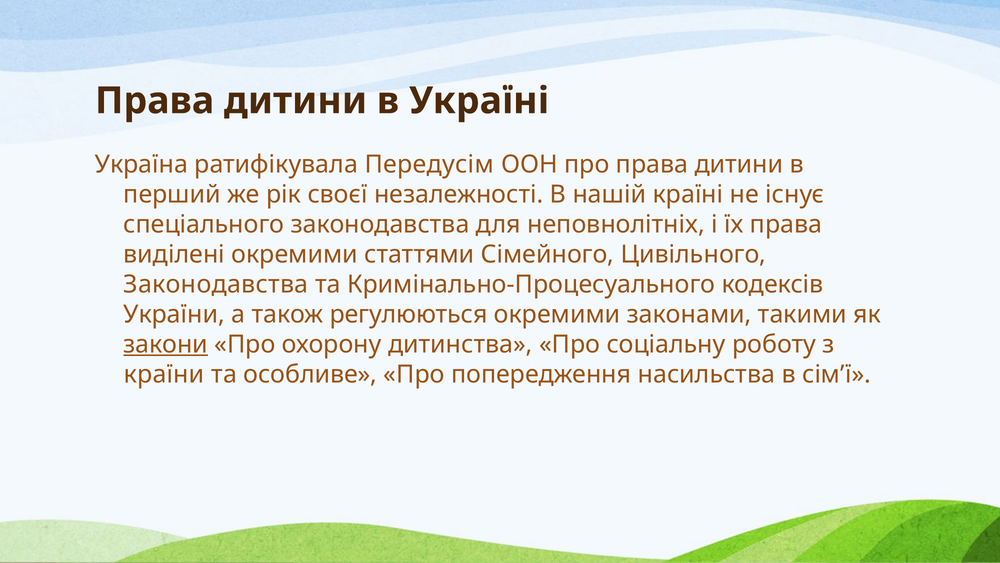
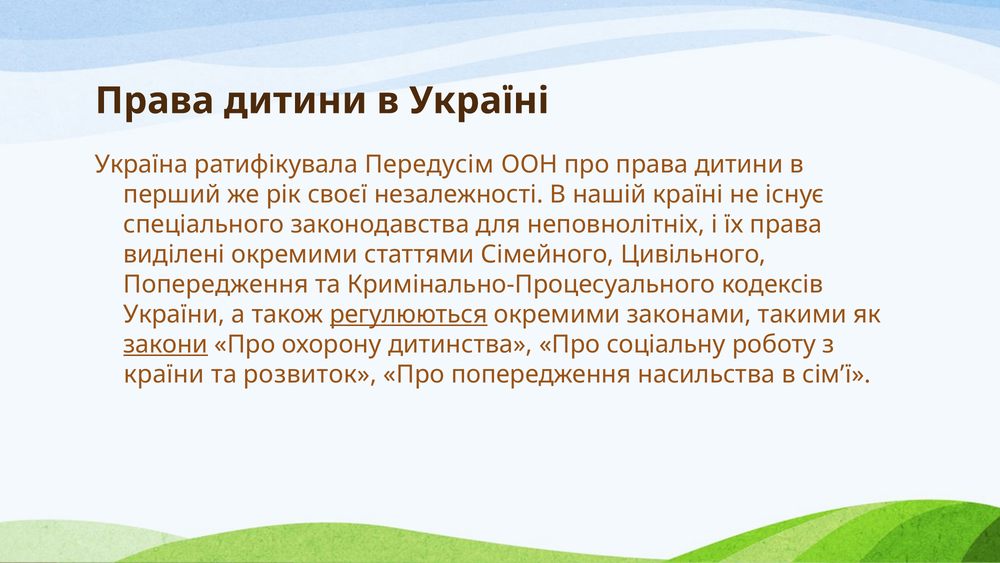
Законодавства: Законодавства -> Попередження (216, 284)
регулюються underline: none -> present (409, 314)
особливе: особливе -> розвиток (310, 374)
